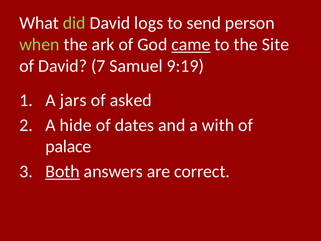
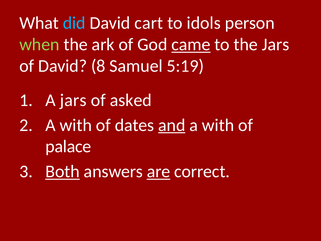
did colour: light green -> light blue (74, 23)
logs: logs -> cart (149, 23)
send: send -> idols (204, 23)
the Site: Site -> Jars (276, 44)
7: 7 -> 8 (98, 66)
9:19: 9:19 -> 5:19 (185, 66)
2 A hide: hide -> with (76, 125)
and underline: none -> present (172, 125)
are underline: none -> present (159, 171)
